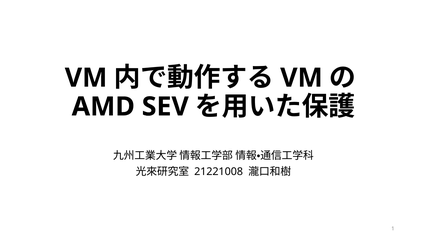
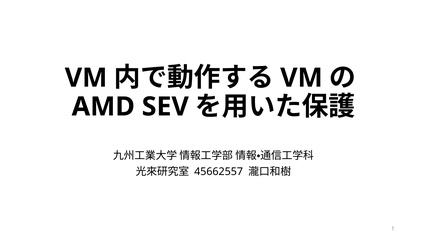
21221008: 21221008 -> 45662557 (219, 172)
